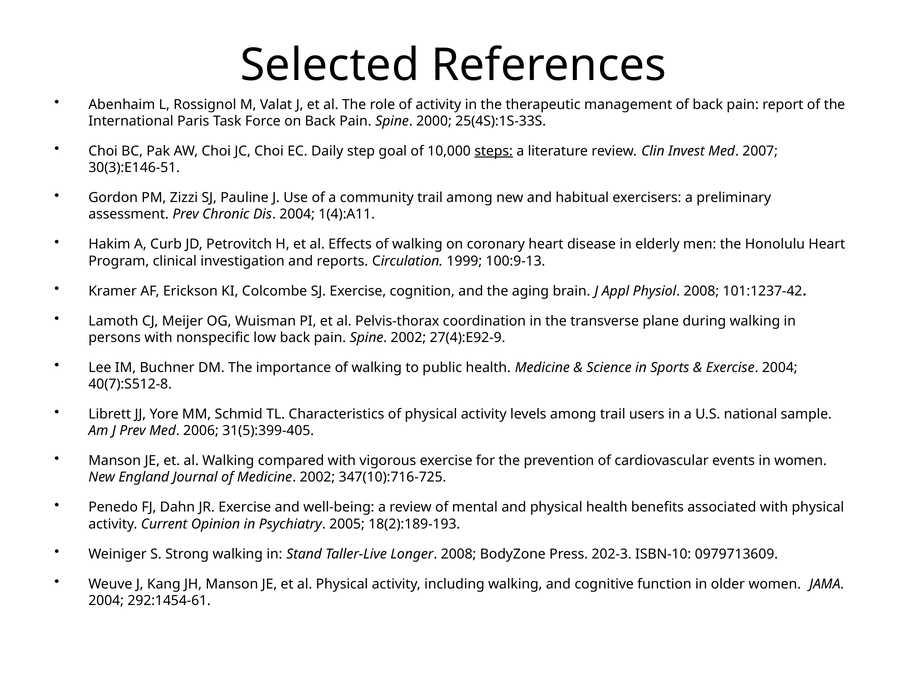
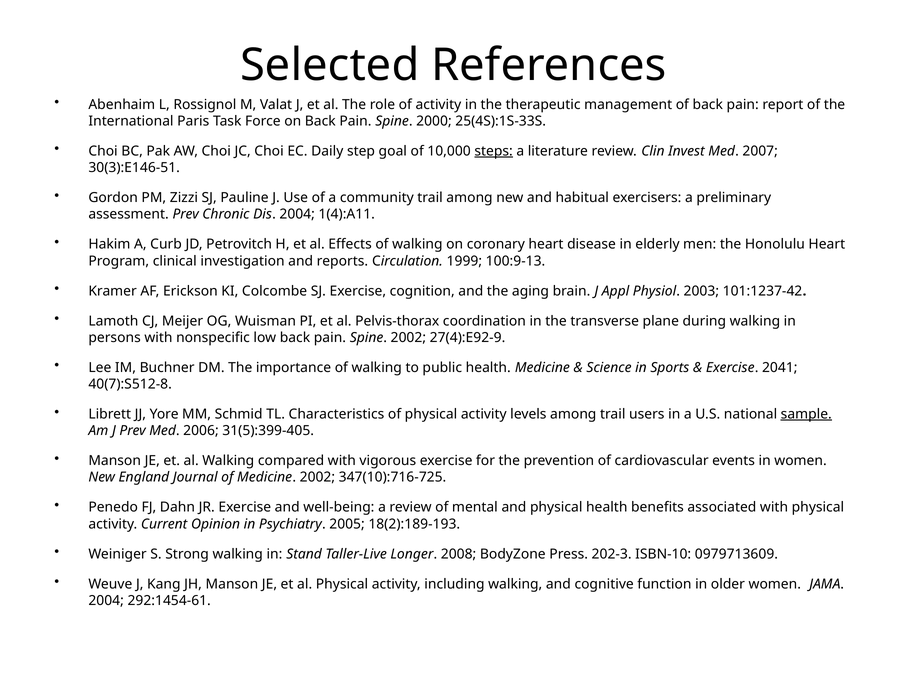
Physiol 2008: 2008 -> 2003 (701, 291)
Exercise 2004: 2004 -> 2041 (780, 368)
sample underline: none -> present (806, 414)
